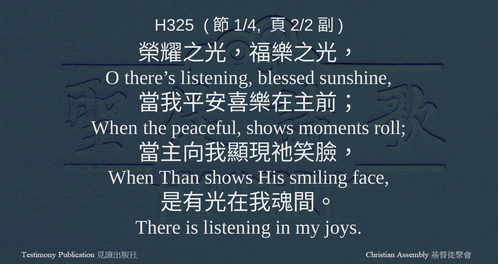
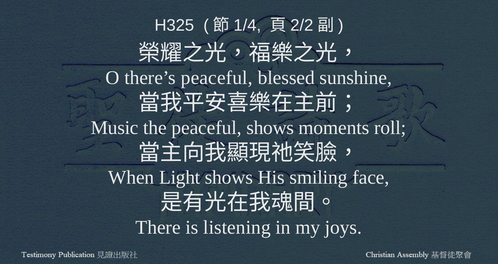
there’s listening: listening -> peaceful (217, 78)
When: When -> Music (115, 128)
Than: Than -> Light (180, 177)
